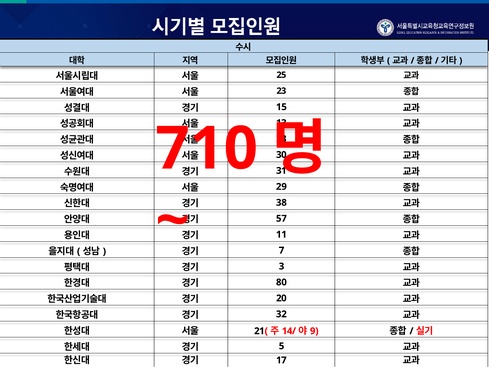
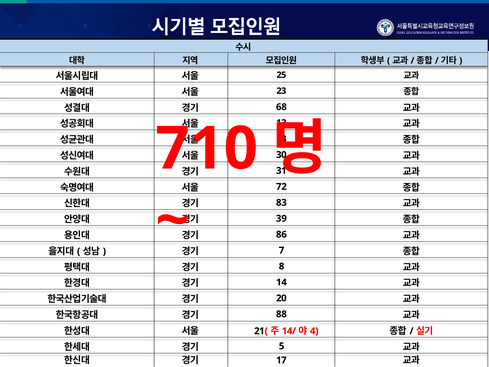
15: 15 -> 68 (281, 107)
29: 29 -> 72 (281, 187)
38: 38 -> 83 (281, 202)
57: 57 -> 39 (281, 218)
11: 11 -> 86 (281, 234)
3: 3 -> 8 (282, 266)
80: 80 -> 14 (281, 282)
32: 32 -> 88 (281, 314)
9: 9 -> 4 (314, 331)
